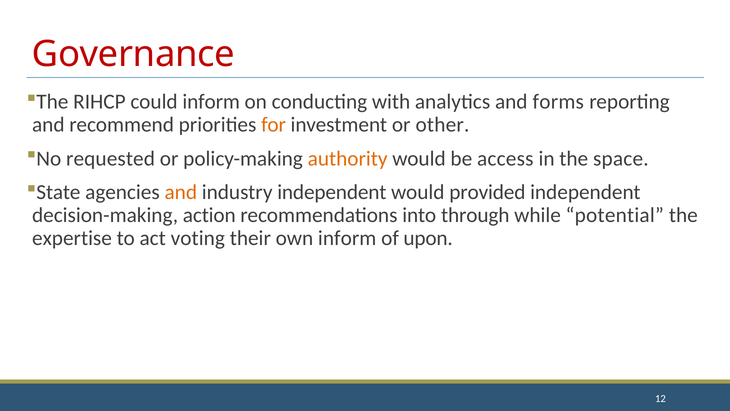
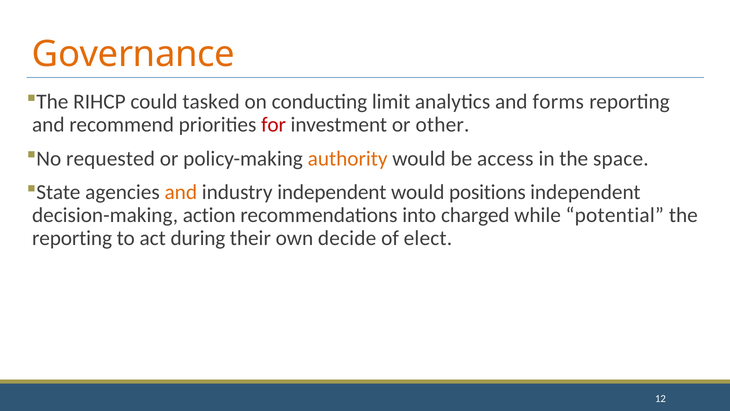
Governance colour: red -> orange (133, 54)
could inform: inform -> tasked (211, 102)
with: with -> limit (391, 102)
for colour: orange -> red (274, 125)
provided: provided -> positions (487, 192)
through: through -> charged (475, 215)
expertise: expertise -> reporting (72, 238)
voting: voting -> during (198, 238)
own inform: inform -> decide (347, 238)
upon: upon -> elect (428, 238)
